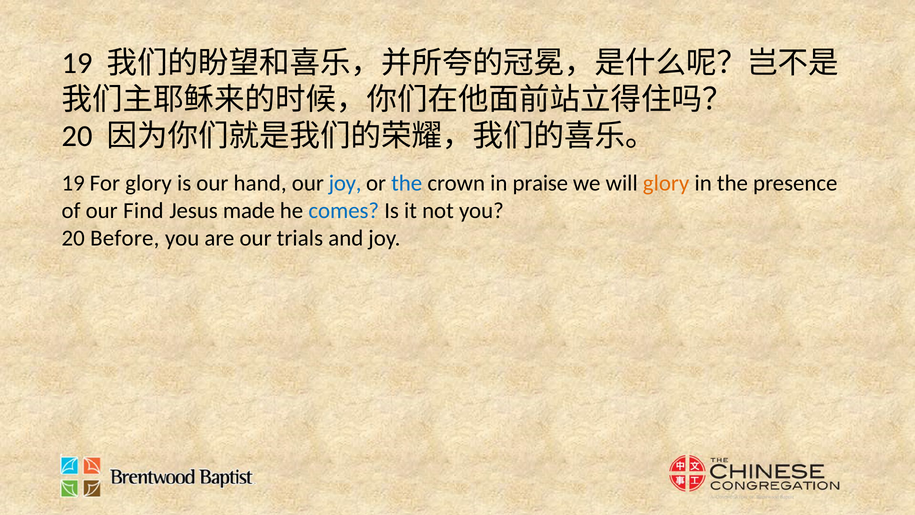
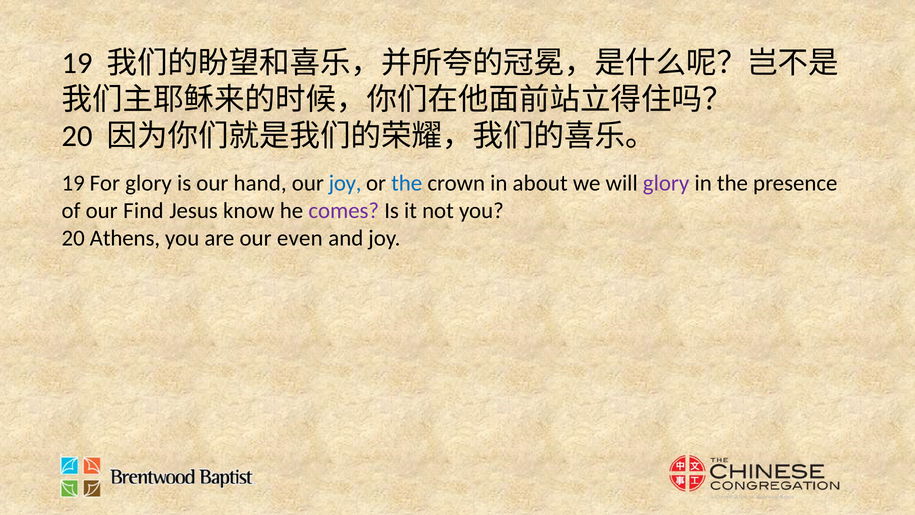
praise: praise -> about (540, 183)
glory colour: orange -> purple (666, 183)
made: made -> know (249, 211)
comes colour: blue -> purple (344, 211)
Before: Before -> Athens (125, 238)
trials: trials -> even (300, 238)
